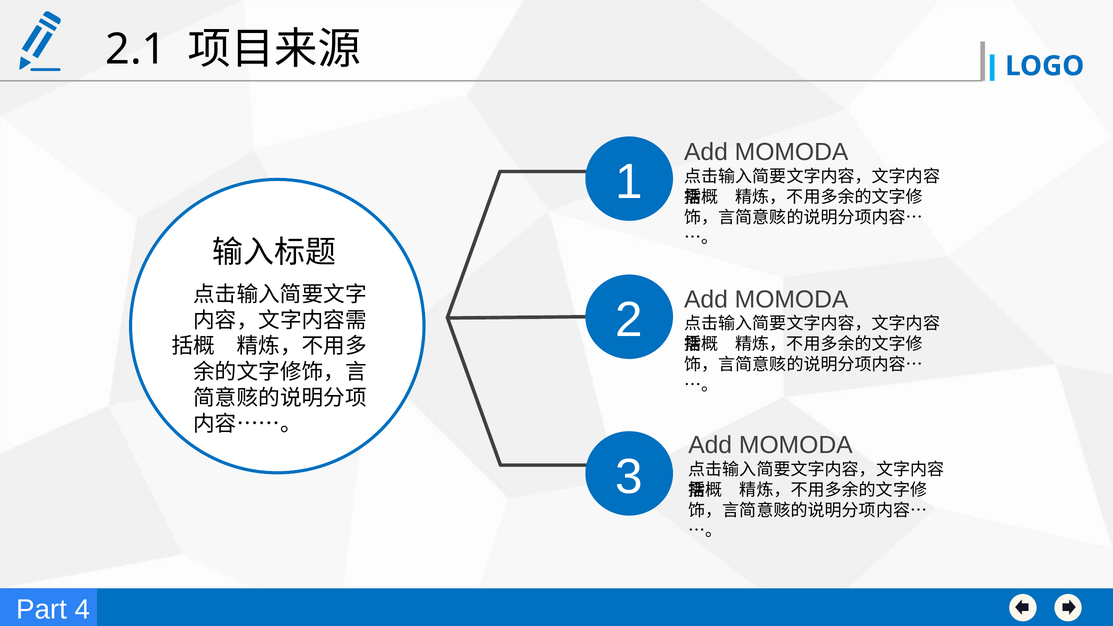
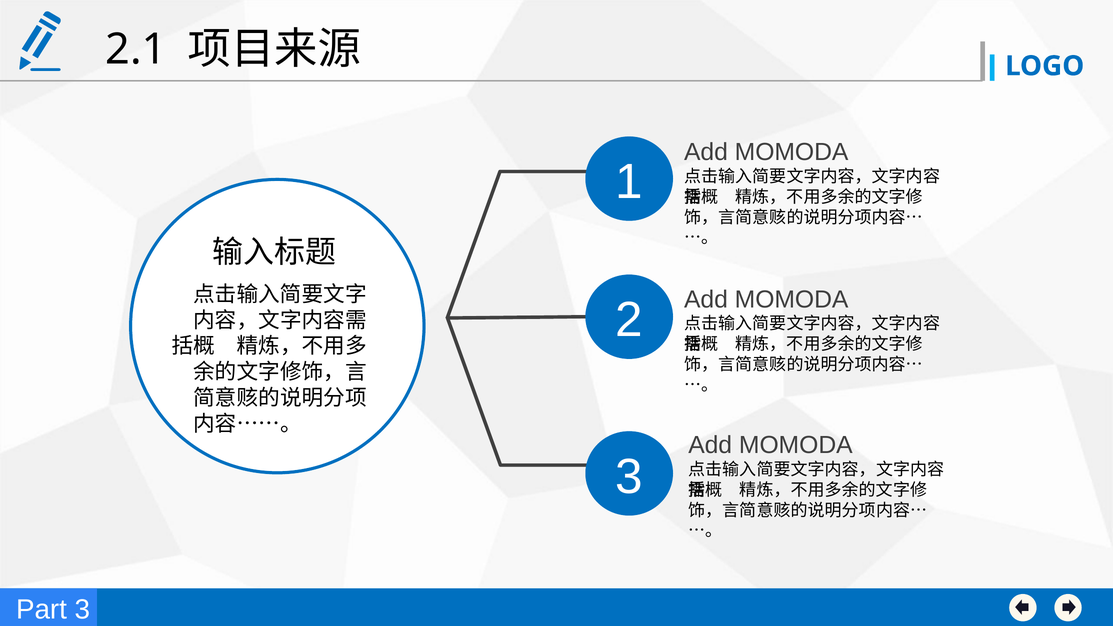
Part 4: 4 -> 3 (82, 610)
